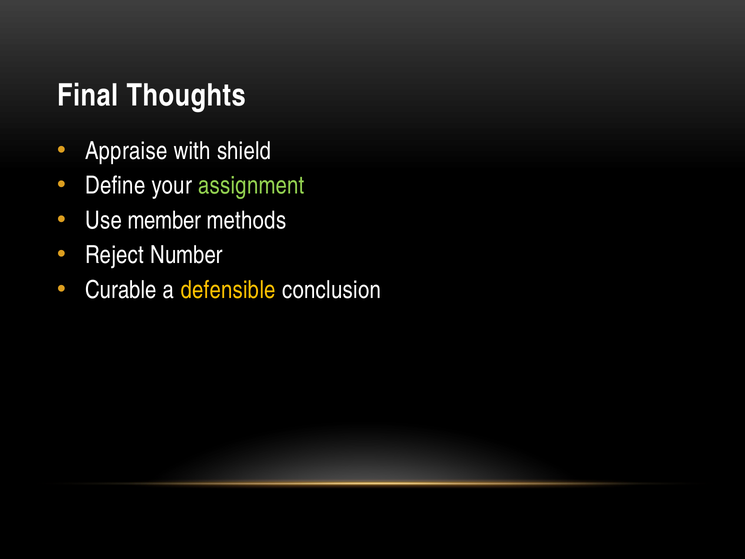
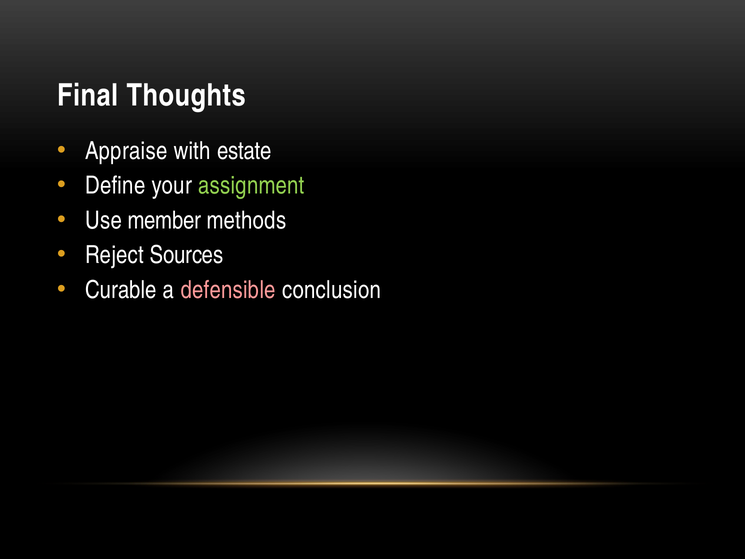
shield: shield -> estate (244, 151)
Number: Number -> Sources (187, 255)
defensible colour: yellow -> pink (228, 290)
